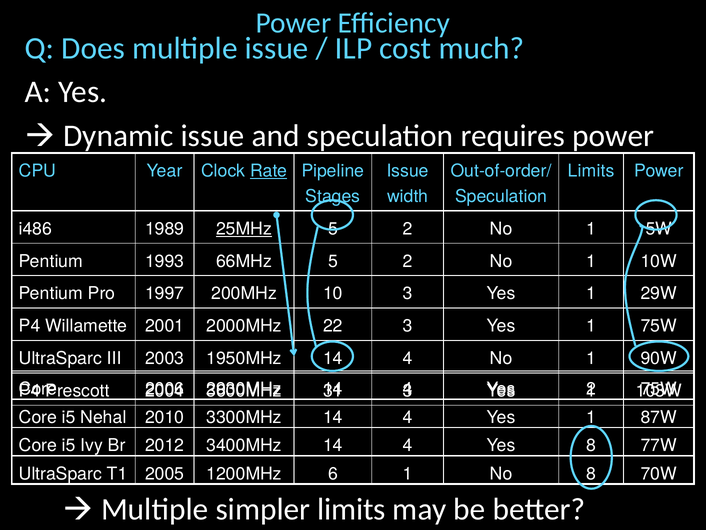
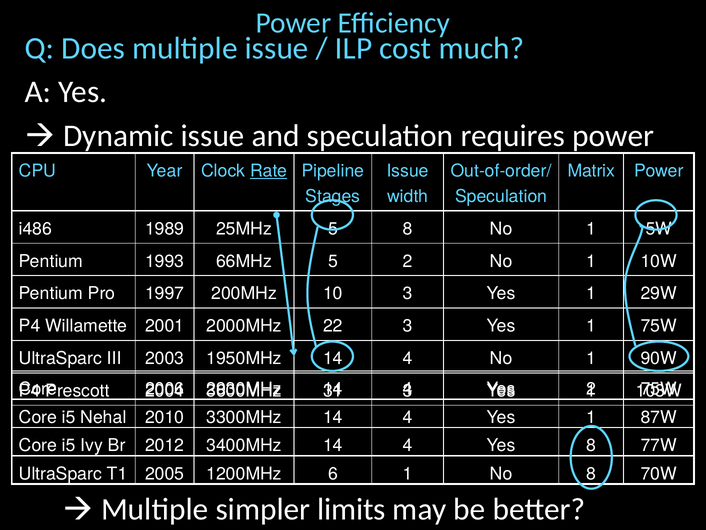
Limits: Limits -> Matrix (591, 171)
25MHz underline: present -> none (244, 229)
2: 2 -> 8 (408, 229)
